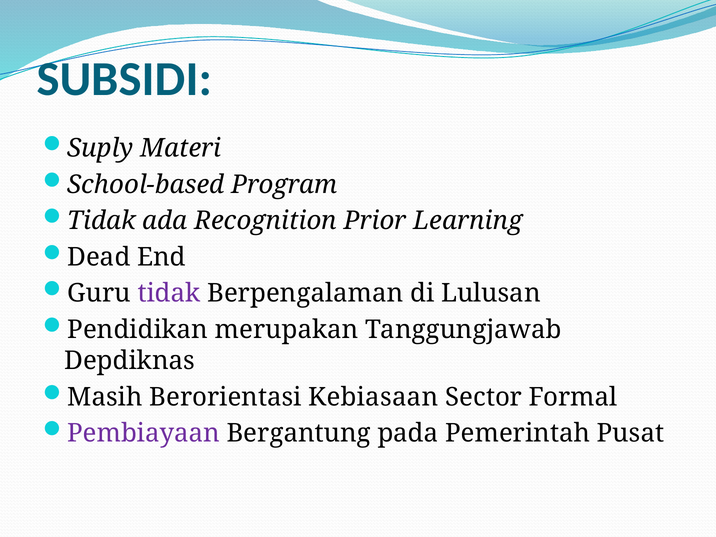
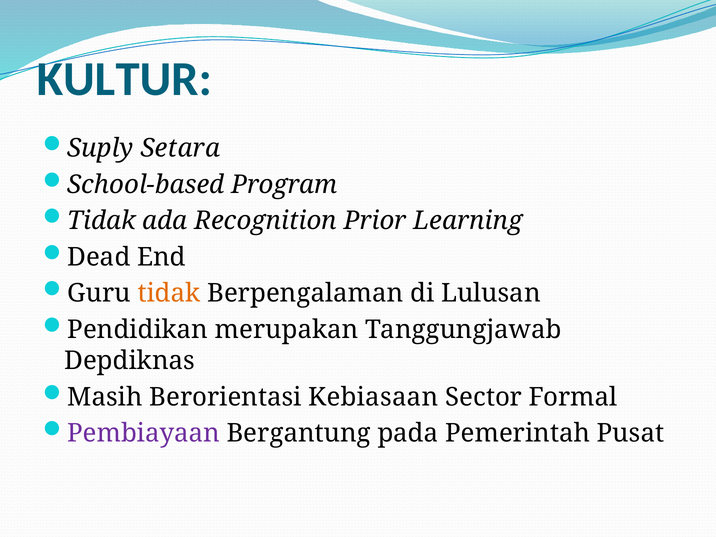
SUBSIDI: SUBSIDI -> KULTUR (124, 79)
Materi: Materi -> Setara (180, 148)
tidak colour: purple -> orange (169, 293)
